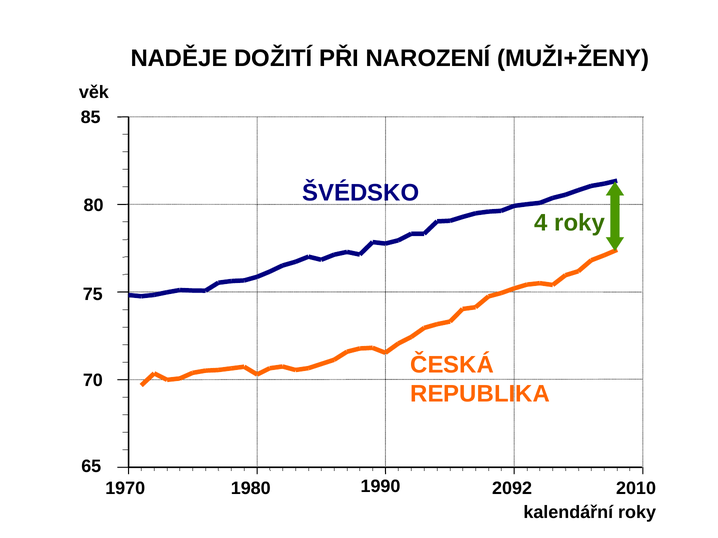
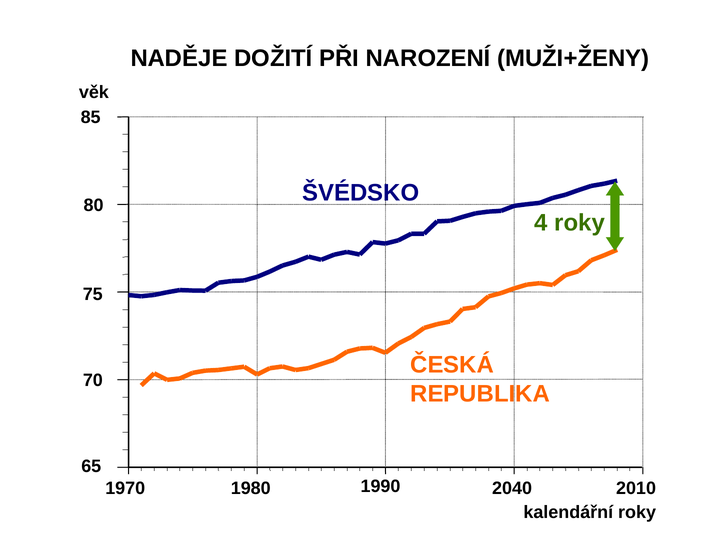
2092: 2092 -> 2040 (512, 489)
